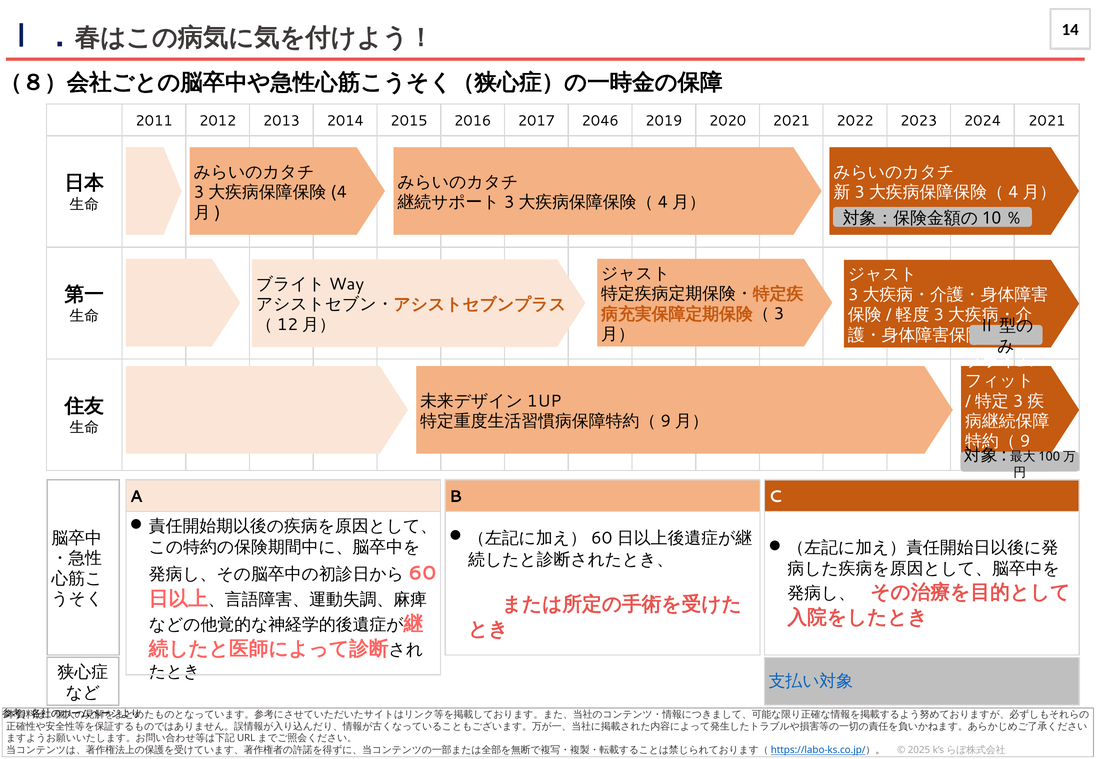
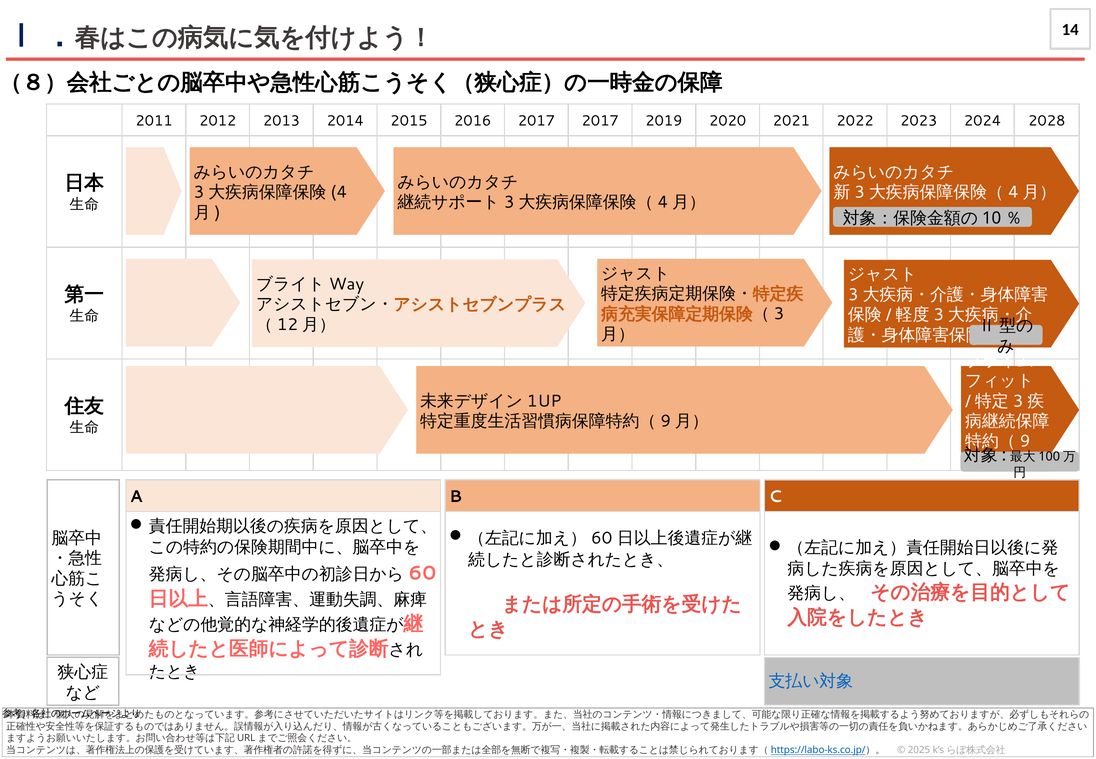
2017 2046: 2046 -> 2017 (600, 121)
2024 2021: 2021 -> 2028 (1047, 121)
